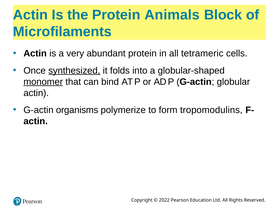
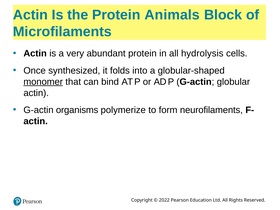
tetrameric: tetrameric -> hydrolysis (202, 53)
synthesized underline: present -> none (74, 71)
tropomodulins: tropomodulins -> neurofilaments (211, 110)
